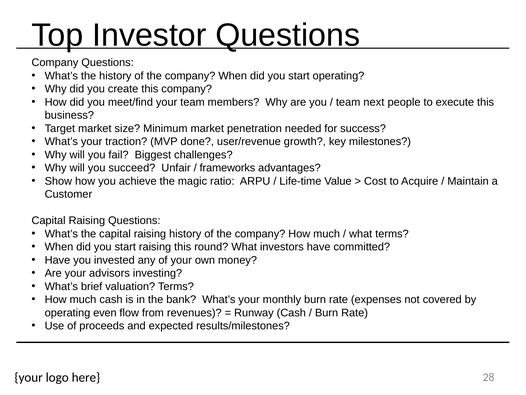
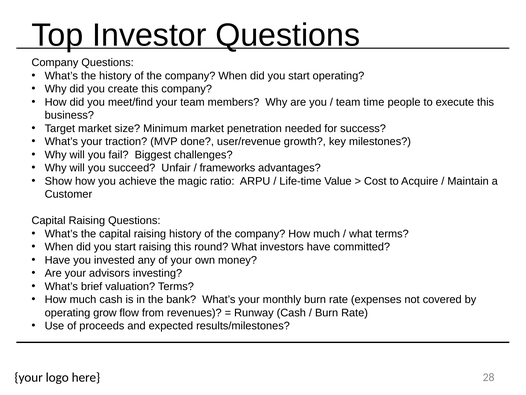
next: next -> time (374, 102)
even: even -> grow (105, 312)
